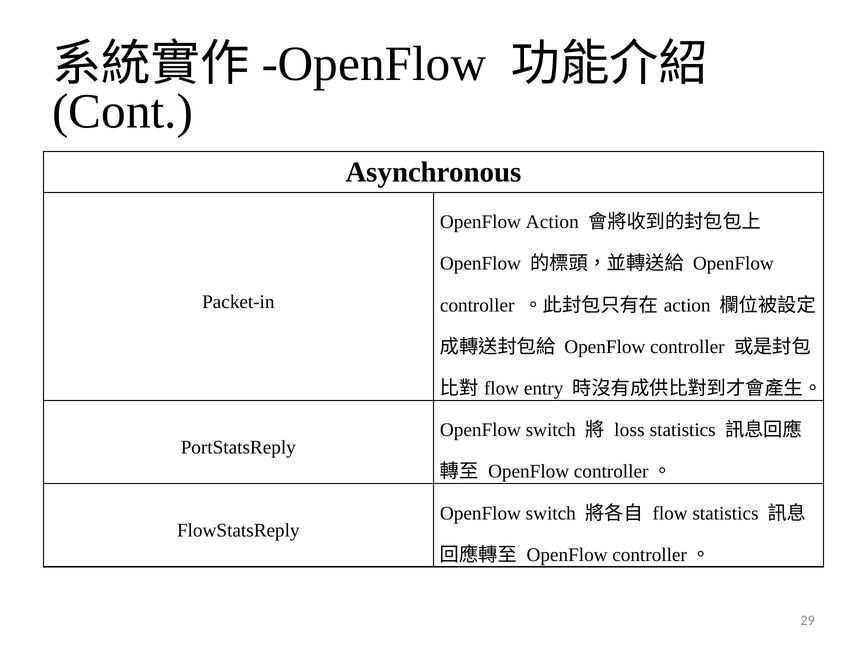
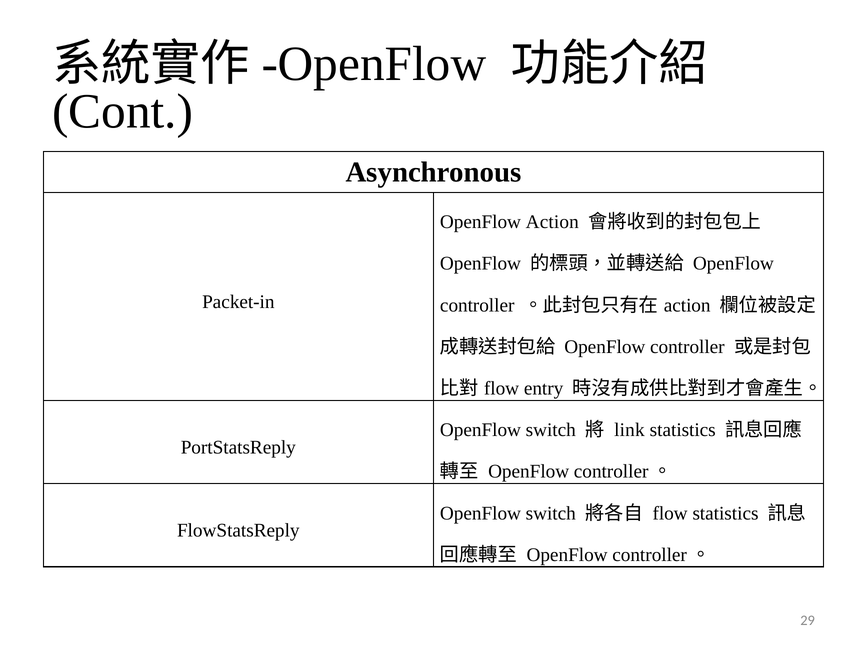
loss: loss -> link (629, 430)
